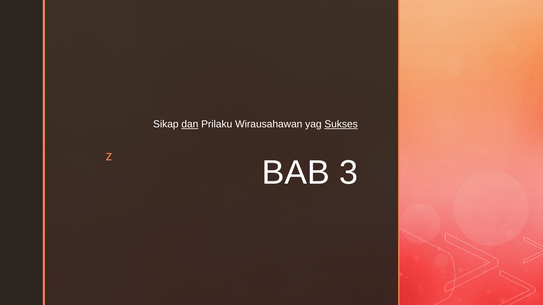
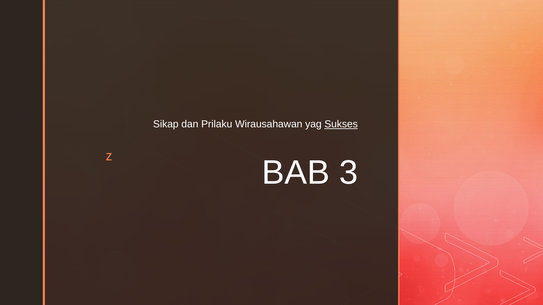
dan underline: present -> none (190, 124)
